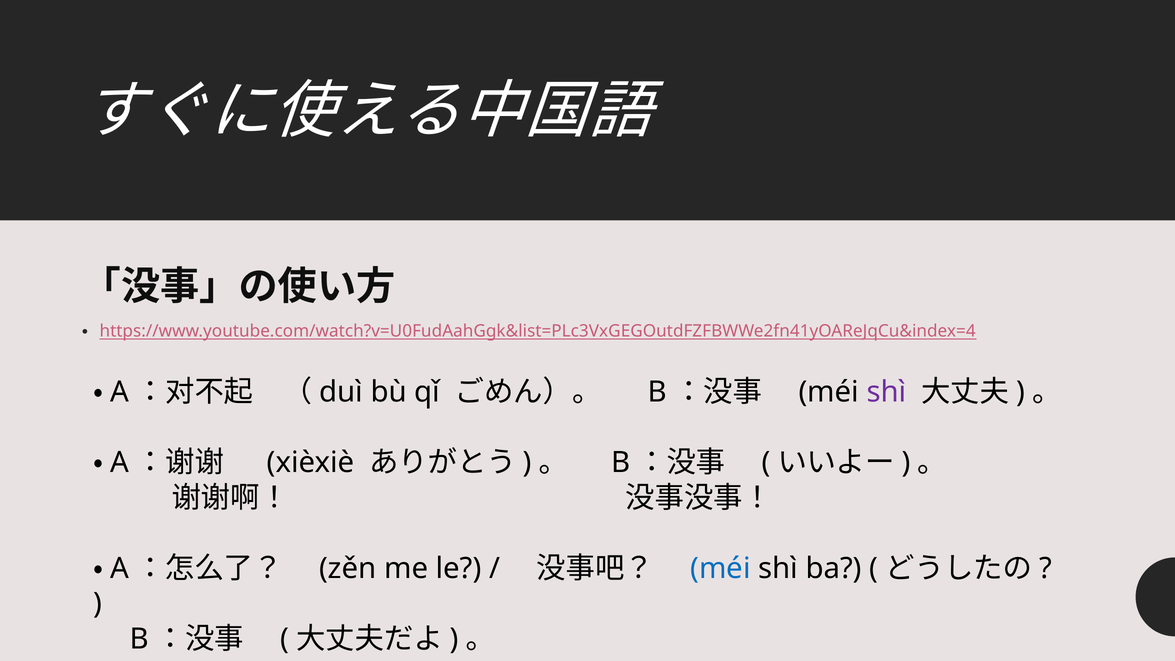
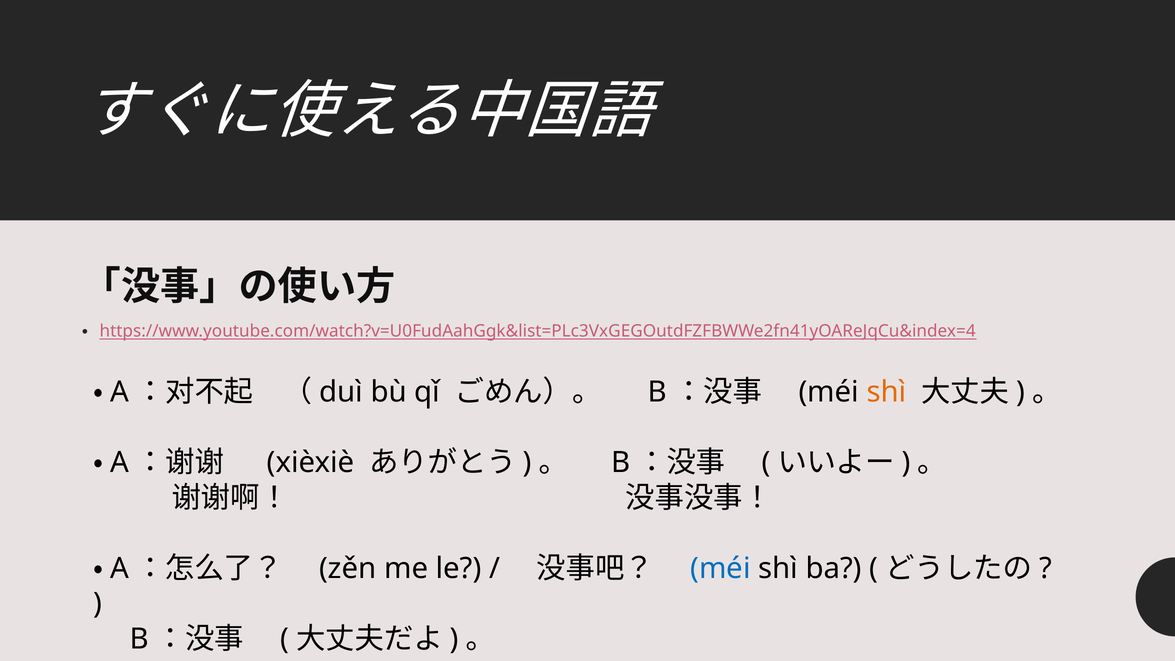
shì colour: purple -> orange (887, 392)
